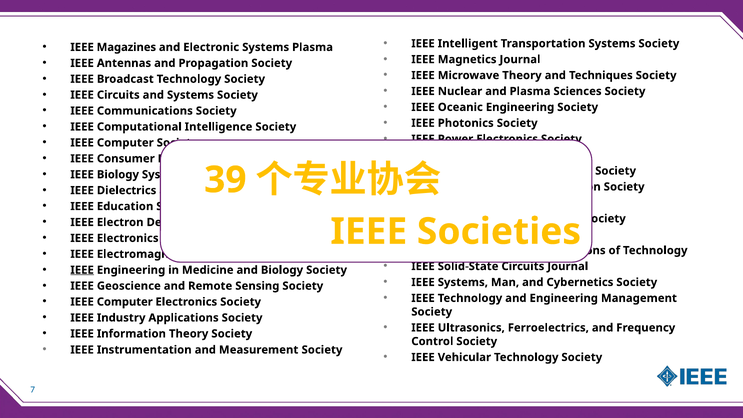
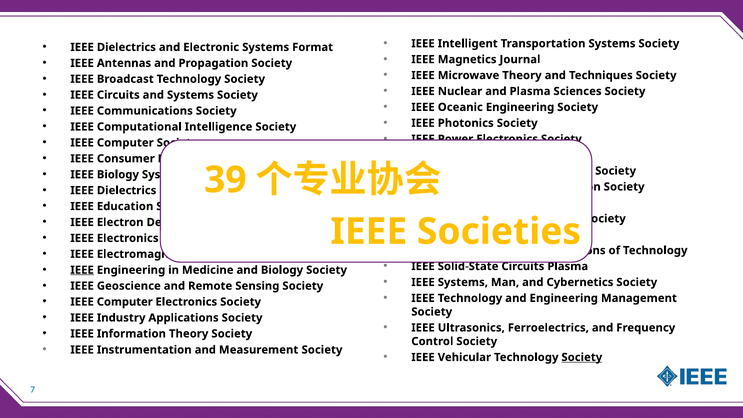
Magazines: Magazines -> Dielectrics (126, 47)
Systems Plasma: Plasma -> Format (313, 47)
Circuits Journal: Journal -> Plasma (568, 266)
Society underline: none -> present (582, 357)
